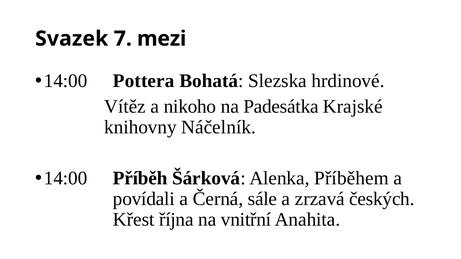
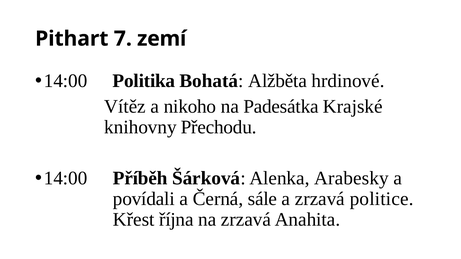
Svazek: Svazek -> Pithart (72, 39)
mezi: mezi -> zemí (162, 39)
Pottera: Pottera -> Politika (144, 81)
Slezska: Slezska -> Alžběta (278, 81)
Náčelník: Náčelník -> Přechodu (219, 127)
Příběhem: Příběhem -> Arabesky (352, 178)
českých: českých -> politice (382, 199)
na vnitřní: vnitřní -> zrzavá (246, 220)
